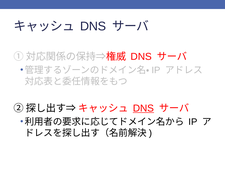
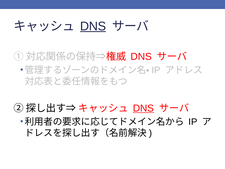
DNS underline: none -> present (93, 26)
